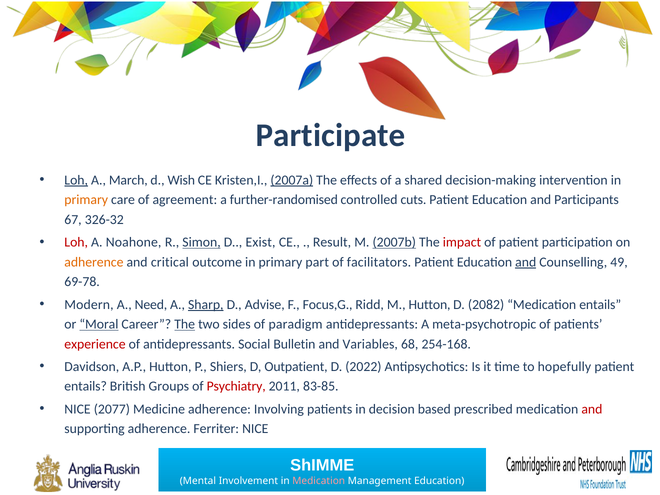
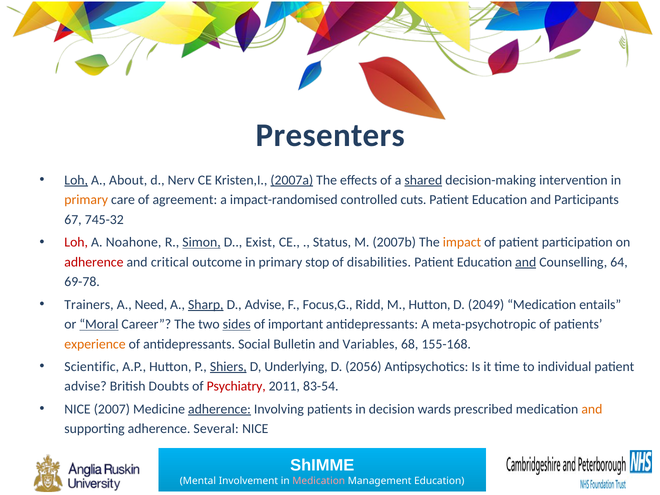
Participate: Participate -> Presenters (330, 135)
March: March -> About (128, 180)
Wish: Wish -> Nerv (181, 180)
shared underline: none -> present (423, 180)
further-randomised: further-randomised -> impact-randomised (284, 200)
326-32: 326-32 -> 745-32 (104, 220)
Result: Result -> Status (332, 242)
2007b underline: present -> none (394, 242)
impact colour: red -> orange (462, 242)
adherence colour: orange -> red (94, 262)
part: part -> stop (317, 262)
facilitators: facilitators -> disabilities (379, 262)
49: 49 -> 64 (619, 262)
Modern: Modern -> Trainers (89, 304)
2082: 2082 -> 2049 (486, 304)
The underline: present -> none (185, 324)
sides underline: none -> present (237, 324)
paradigm: paradigm -> important (296, 324)
experience colour: red -> orange (95, 344)
254-168: 254-168 -> 155-168 (446, 344)
Davidson: Davidson -> Scientific (92, 367)
Shiers underline: none -> present (228, 367)
Outpatient: Outpatient -> Underlying (296, 367)
2022: 2022 -> 2056 (363, 367)
hopefully: hopefully -> individual (565, 367)
entails: entails -> advise (86, 386)
Groups: Groups -> Doubts (169, 386)
83-85: 83-85 -> 83-54 (321, 386)
2077: 2077 -> 2007 (112, 409)
adherence underline: none -> present (219, 409)
based: based -> wards (434, 409)
and colour: red -> orange (592, 409)
Ferriter: Ferriter -> Several (216, 429)
